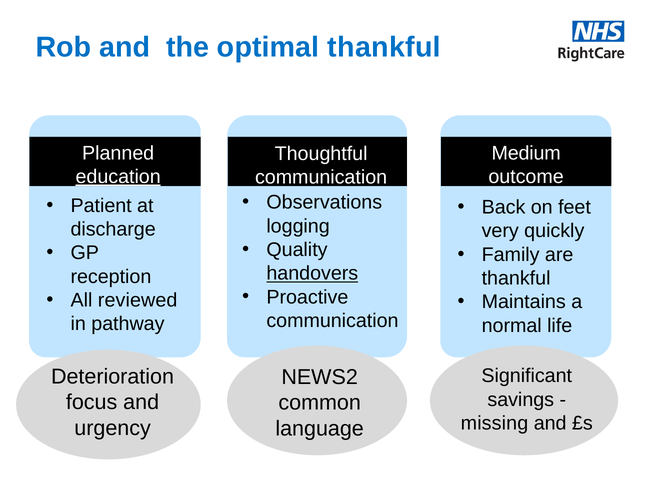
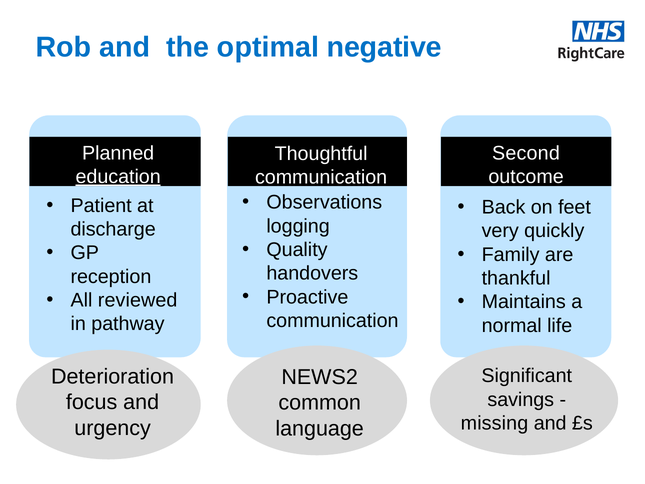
optimal thankful: thankful -> negative (384, 47)
Medium: Medium -> Second (526, 153)
handovers underline: present -> none (312, 273)
